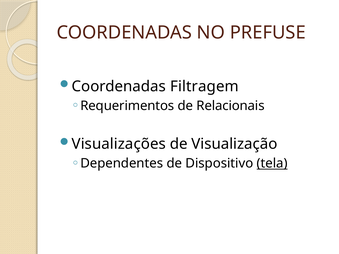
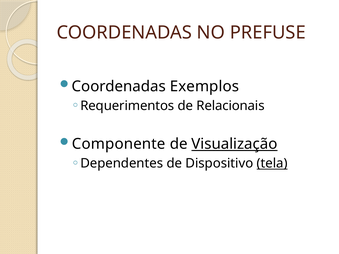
Filtragem: Filtragem -> Exemplos (204, 86)
Visualizações: Visualizações -> Componente (119, 144)
Visualização underline: none -> present (234, 144)
